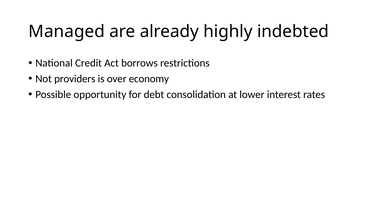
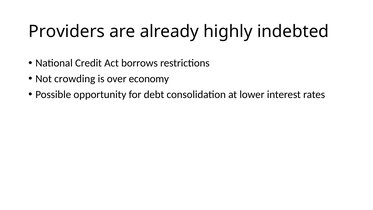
Managed: Managed -> Providers (67, 31)
providers: providers -> crowding (75, 79)
